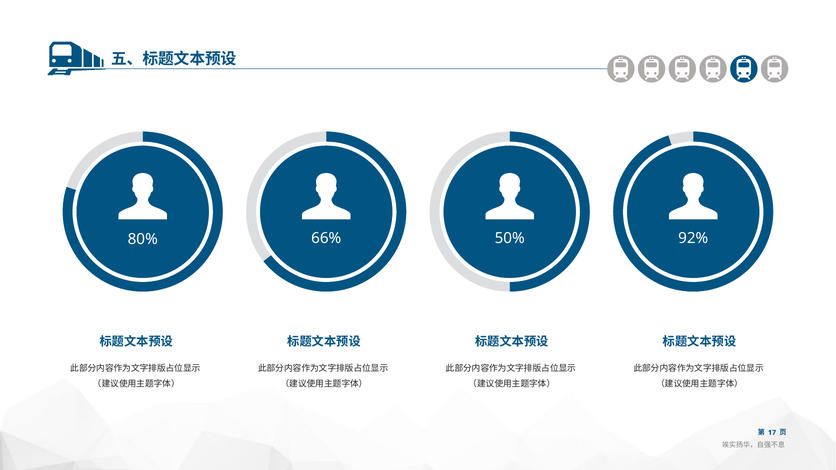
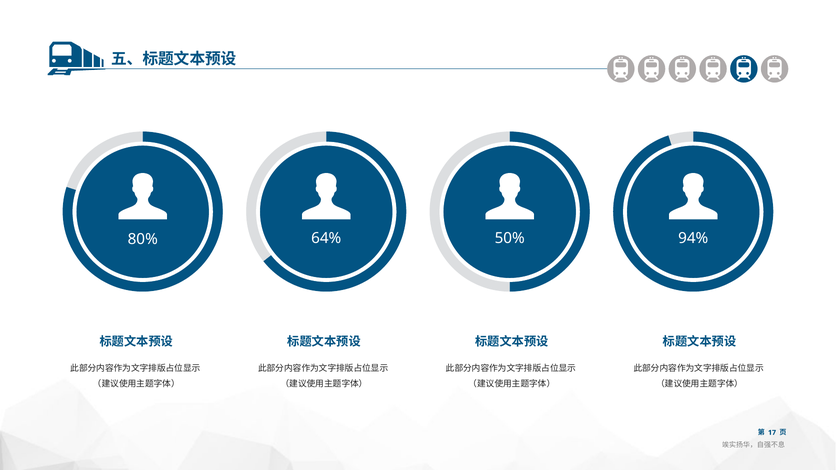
66%: 66% -> 64% (326, 238)
92%: 92% -> 94% (693, 238)
